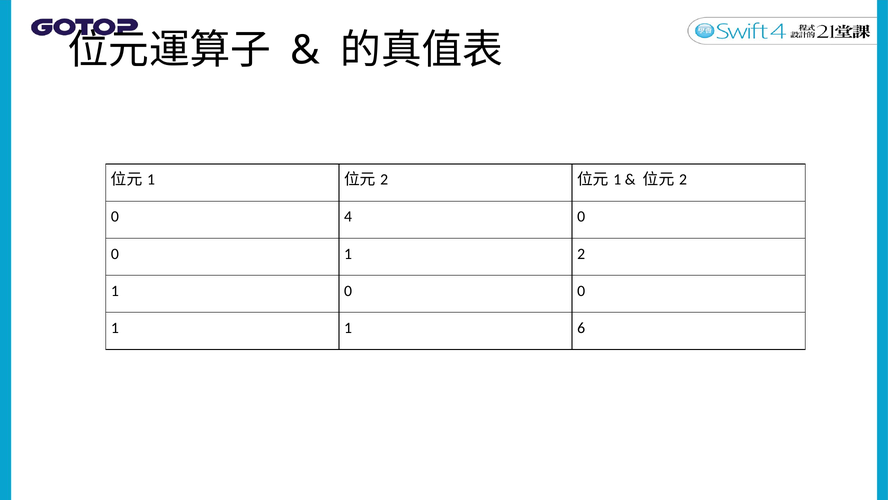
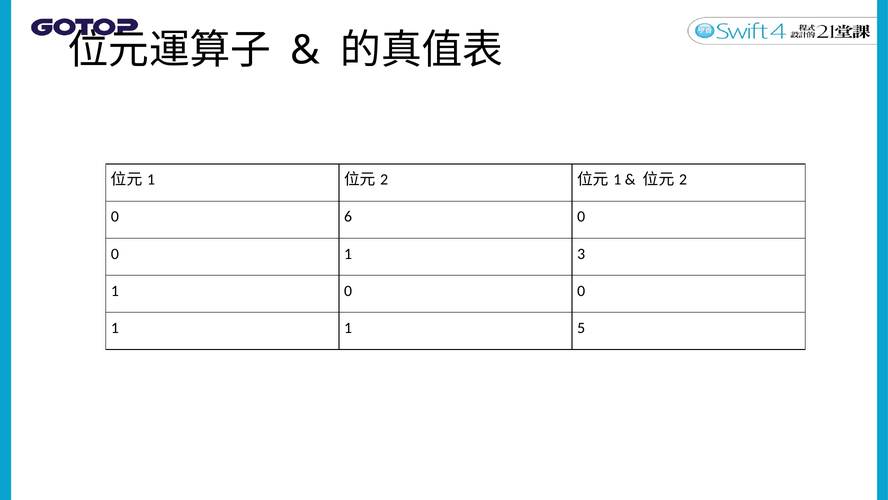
4: 4 -> 6 (348, 217)
1 2: 2 -> 3 (581, 254)
6: 6 -> 5 (581, 328)
